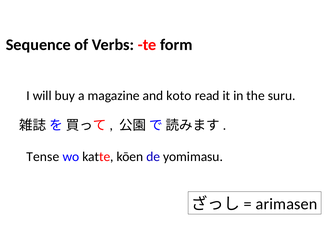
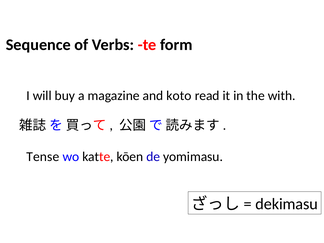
suru: suru -> with (282, 96)
arimasen: arimasen -> dekimasu (287, 204)
